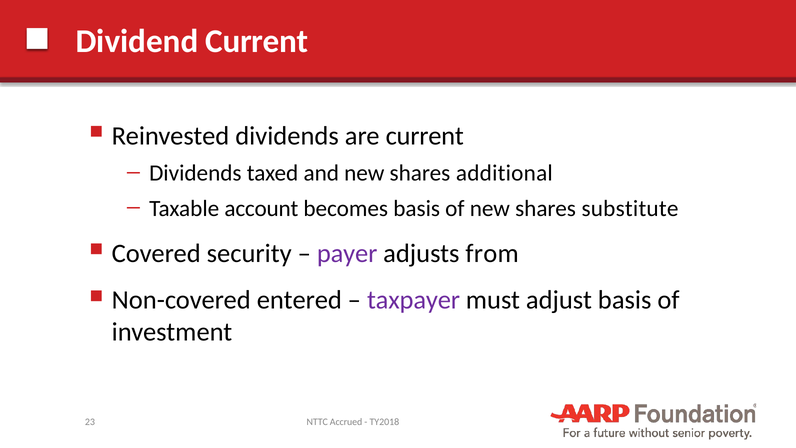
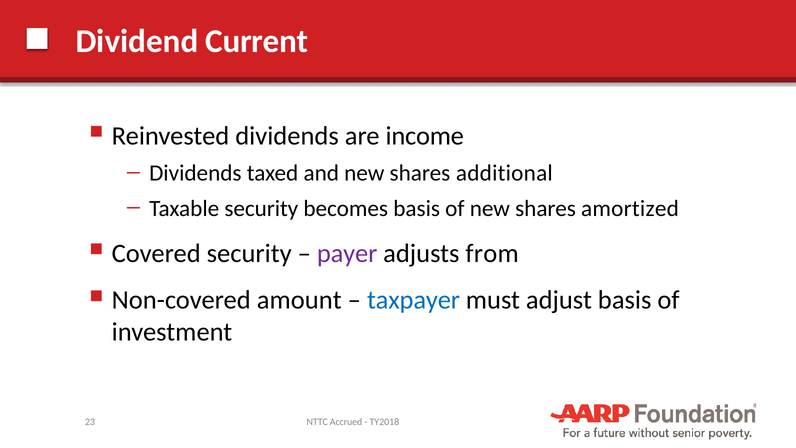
are current: current -> income (425, 136)
Taxable account: account -> security (261, 208)
substitute: substitute -> amortized (630, 208)
entered: entered -> amount (299, 300)
taxpayer colour: purple -> blue (414, 300)
